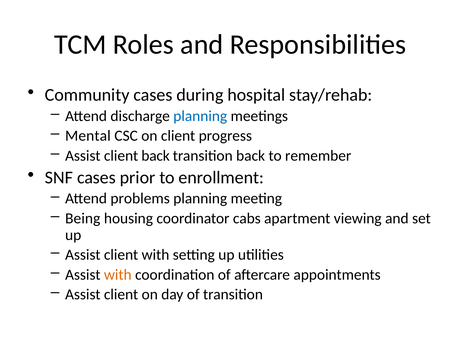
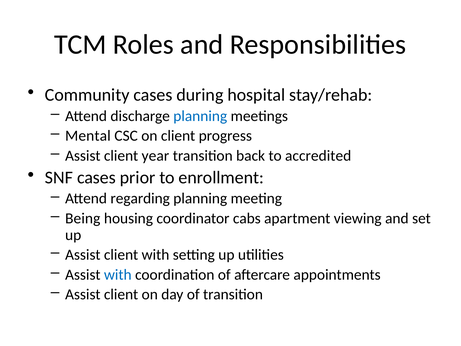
client back: back -> year (155, 156)
remember: remember -> accredited (318, 156)
problems: problems -> regarding (140, 198)
with colour: orange -> blue (118, 274)
